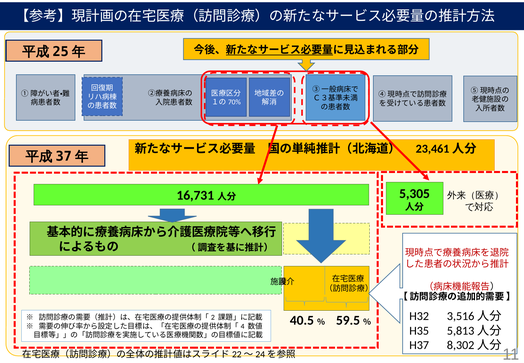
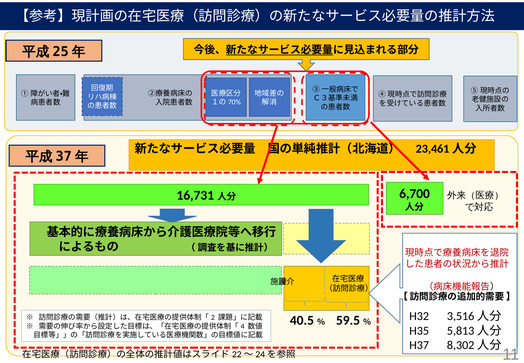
5,305: 5,305 -> 6,700 (415, 194)
